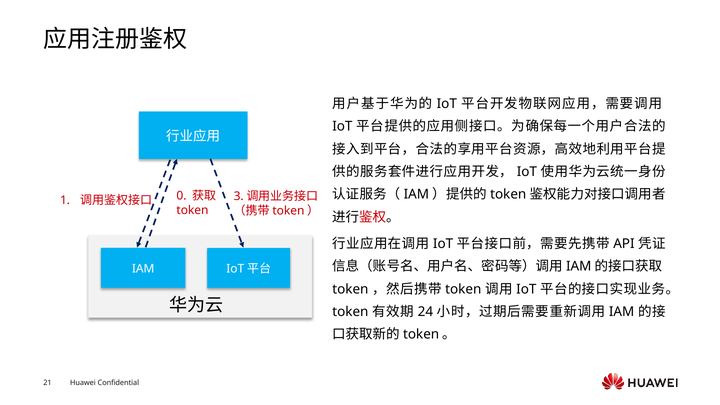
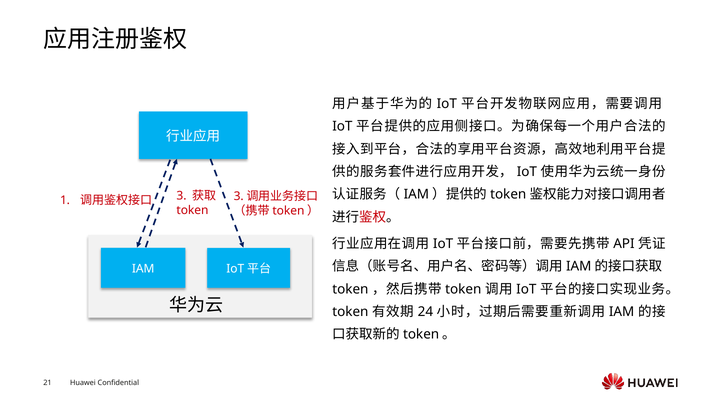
0: 0 -> 3 (182, 196)
